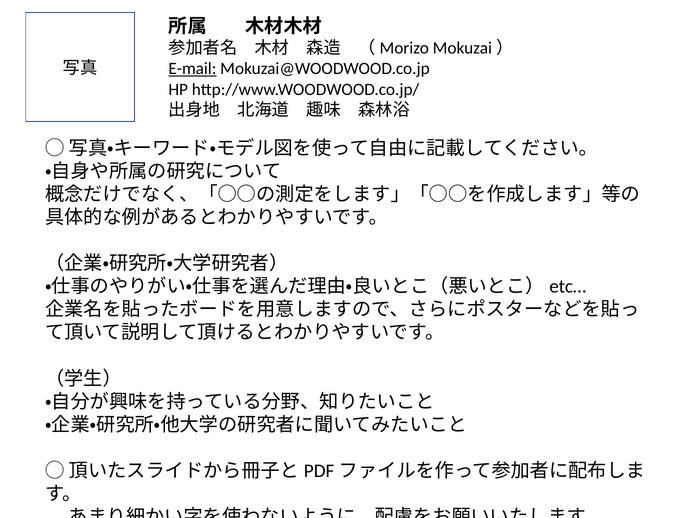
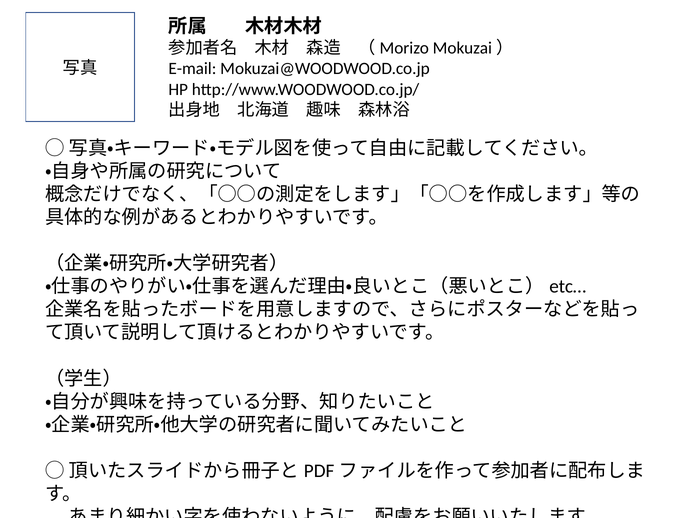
E-mail underline: present -> none (192, 69)
